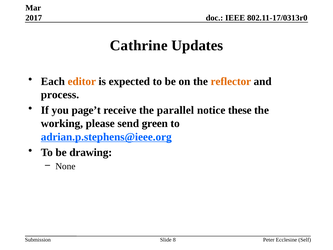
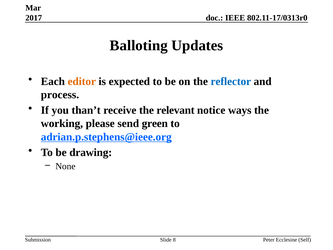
Cathrine: Cathrine -> Balloting (139, 45)
reflector colour: orange -> blue (231, 81)
page’t: page’t -> than’t (86, 110)
parallel: parallel -> relevant (176, 110)
these: these -> ways (240, 110)
